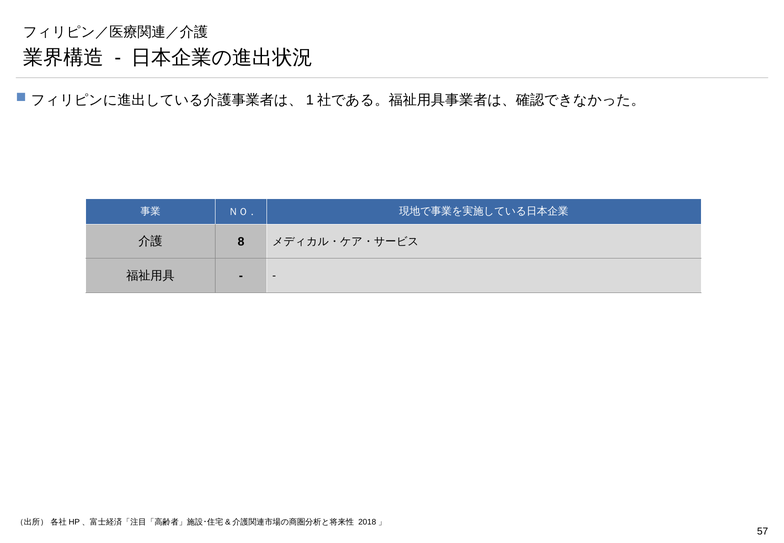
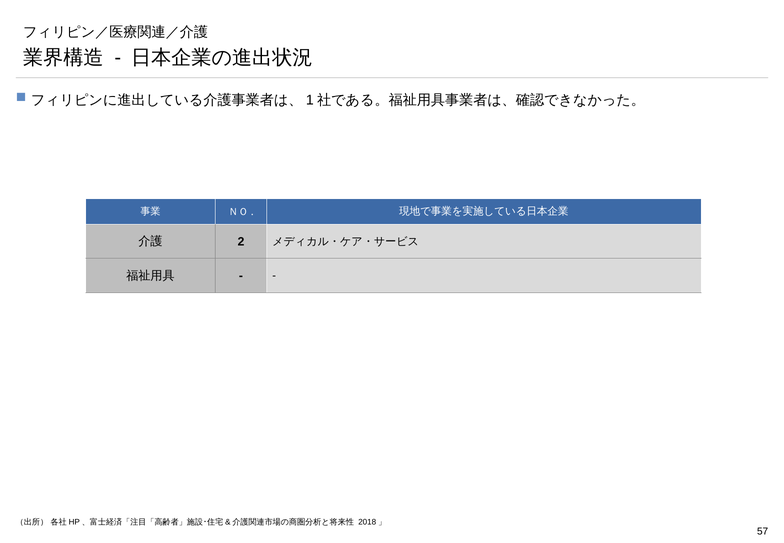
8: 8 -> 2 (241, 241)
